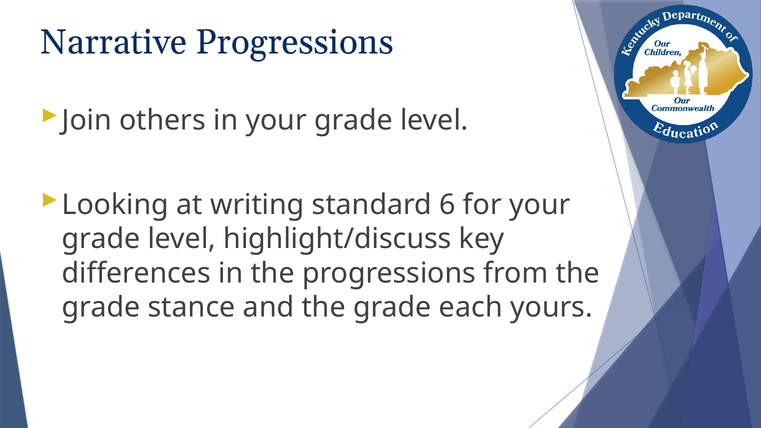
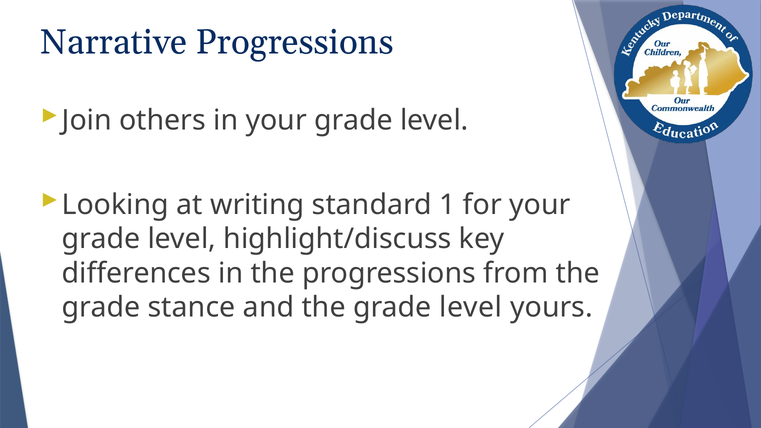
6: 6 -> 1 (447, 205)
the grade each: each -> level (471, 308)
